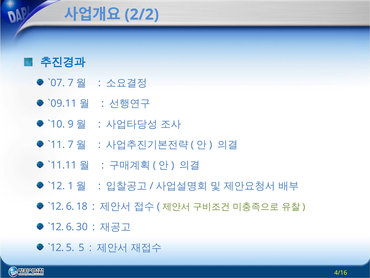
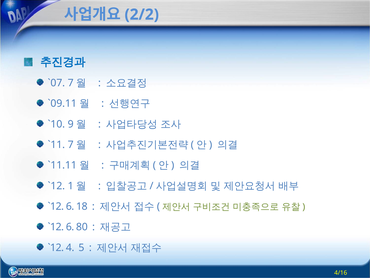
30: 30 -> 80 (82, 227)
5: 5 -> 4 (70, 247)
